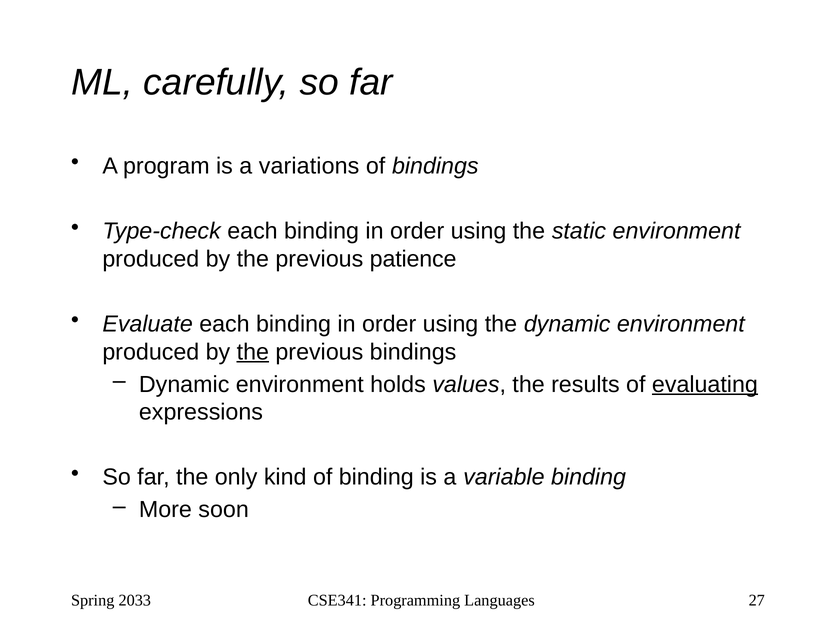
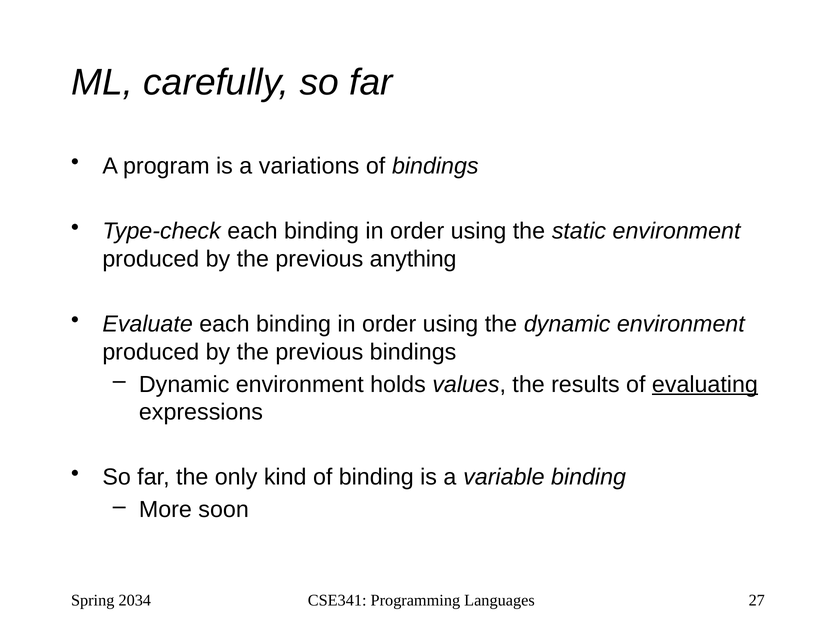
patience: patience -> anything (413, 259)
the underline: present -> none (253, 352)
2033: 2033 -> 2034 (135, 600)
